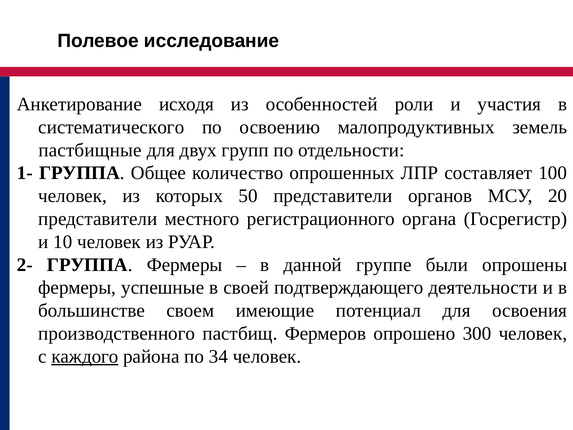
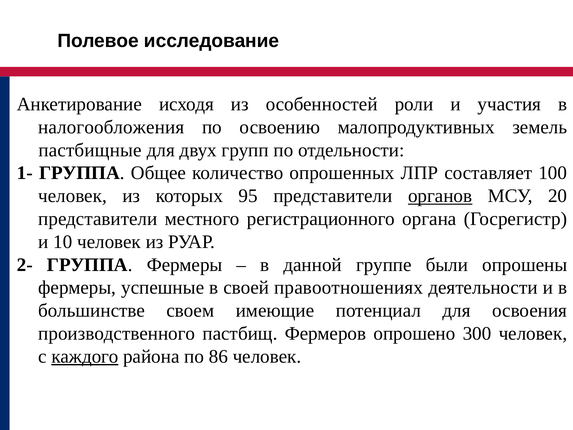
систематического: систематического -> налогообложения (111, 127)
50: 50 -> 95 (248, 196)
органов underline: none -> present (440, 196)
подтверждающего: подтверждающего -> правоотношениях (349, 287)
34: 34 -> 86 (218, 356)
